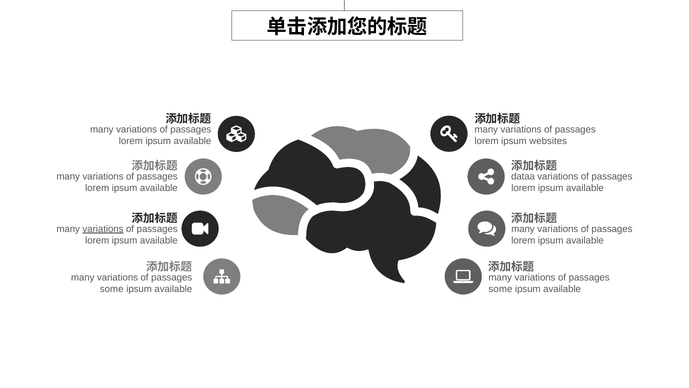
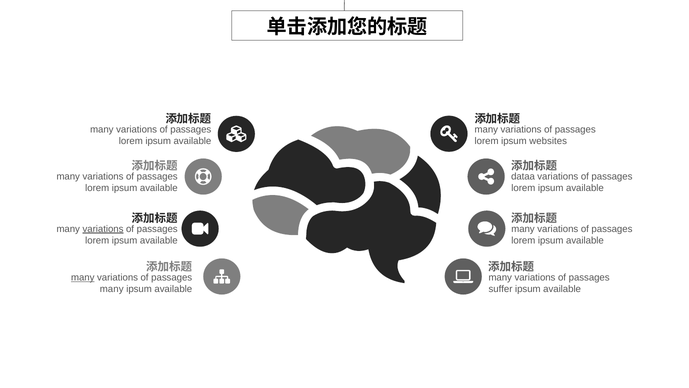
many underline: none -> present (83, 277)
some: some -> many (112, 289)
some: some -> suffer (501, 289)
